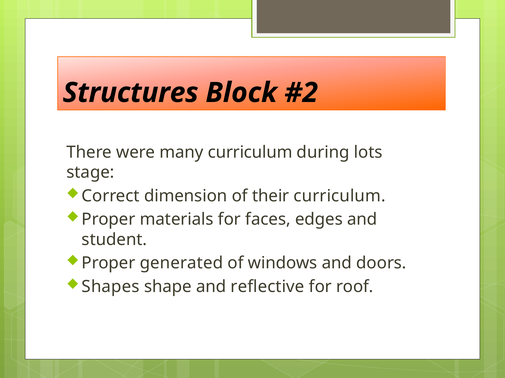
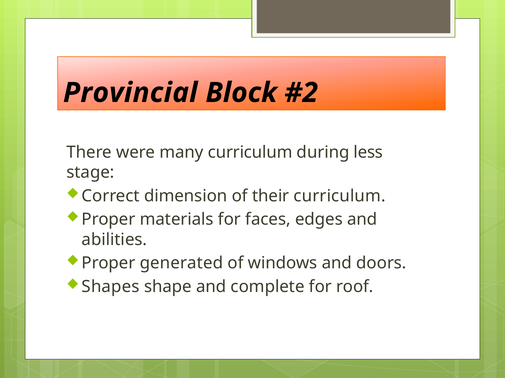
Structures: Structures -> Provincial (130, 93)
lots: lots -> less (368, 153)
student: student -> abilities (114, 240)
reflective: reflective -> complete (268, 287)
